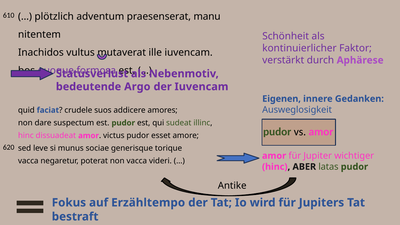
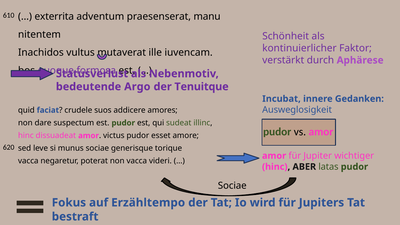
plötzlich: plötzlich -> exterrita (54, 16)
der Iuvencam: Iuvencam -> Tenuitque (202, 87)
Eigenen: Eigenen -> Incubat (281, 99)
Antike: Antike -> Sociae (232, 186)
